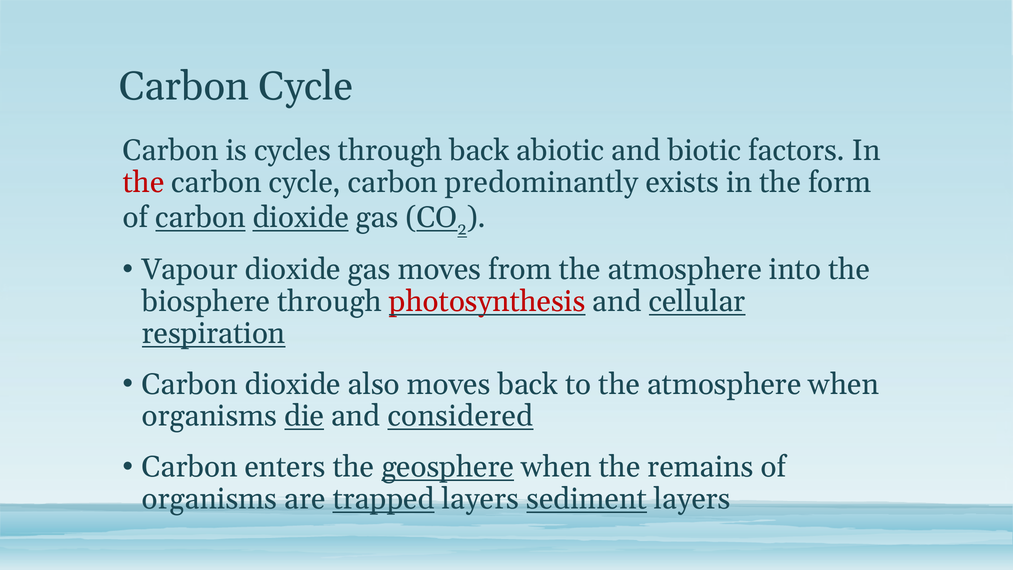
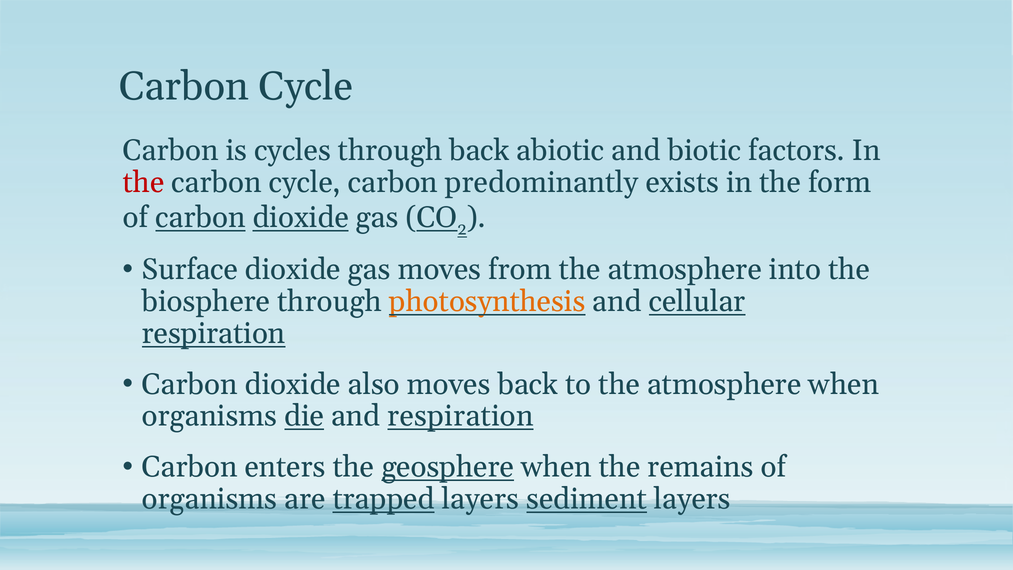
Vapour: Vapour -> Surface (190, 269)
photosynthesis colour: red -> orange (487, 301)
and considered: considered -> respiration (460, 416)
